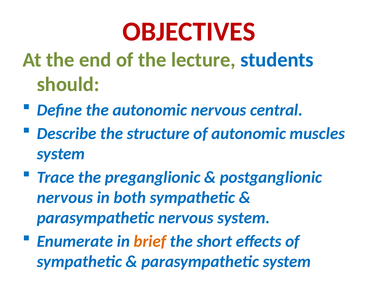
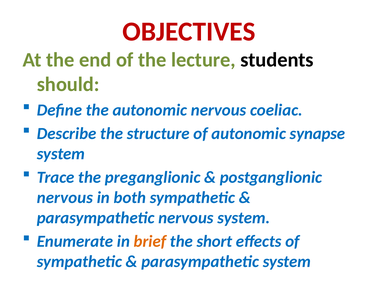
students colour: blue -> black (277, 60)
central: central -> coeliac (276, 110)
muscles: muscles -> synapse (317, 133)
